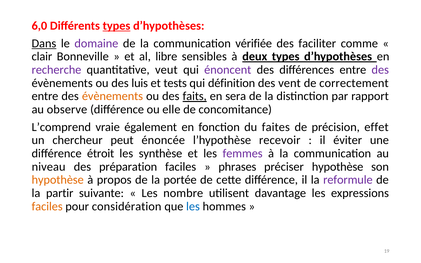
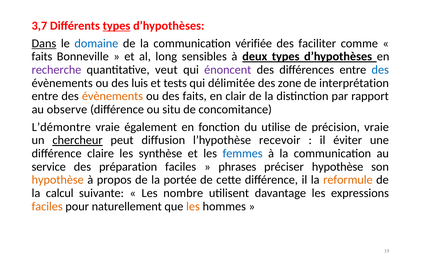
6,0: 6,0 -> 3,7 (39, 26)
domaine colour: purple -> blue (96, 43)
clair: clair -> faits (42, 57)
libre: libre -> long (166, 57)
des colour: purple -> blue (380, 70)
définition: définition -> délimitée (232, 83)
vent: vent -> zone (290, 83)
correctement: correctement -> interprétation (354, 83)
faits underline: present -> none (195, 96)
sera: sera -> clair (236, 96)
elle: elle -> situ (171, 110)
L’comprend: L’comprend -> L’démontre (61, 127)
faites: faites -> utilise (276, 127)
précision effet: effet -> vraie (377, 127)
chercheur underline: none -> present (78, 140)
énoncée: énoncée -> diffusion (163, 140)
étroit: étroit -> claire (101, 154)
femmes colour: purple -> blue (243, 154)
niveau: niveau -> service (49, 167)
reformule colour: purple -> orange (348, 180)
partir: partir -> calcul (60, 193)
considération: considération -> naturellement (127, 206)
les colour: blue -> orange (193, 206)
